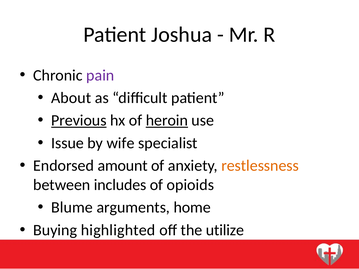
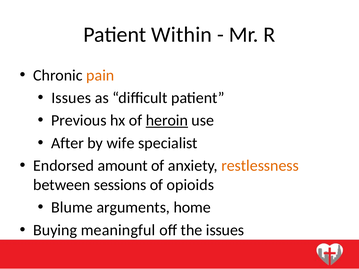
Joshua: Joshua -> Within (182, 35)
pain colour: purple -> orange (100, 75)
About: About -> Issues (71, 98)
Previous underline: present -> none (79, 121)
Issue: Issue -> After (68, 143)
includes: includes -> sessions (120, 185)
highlighted: highlighted -> meaningful (118, 230)
the utilize: utilize -> issues (225, 230)
